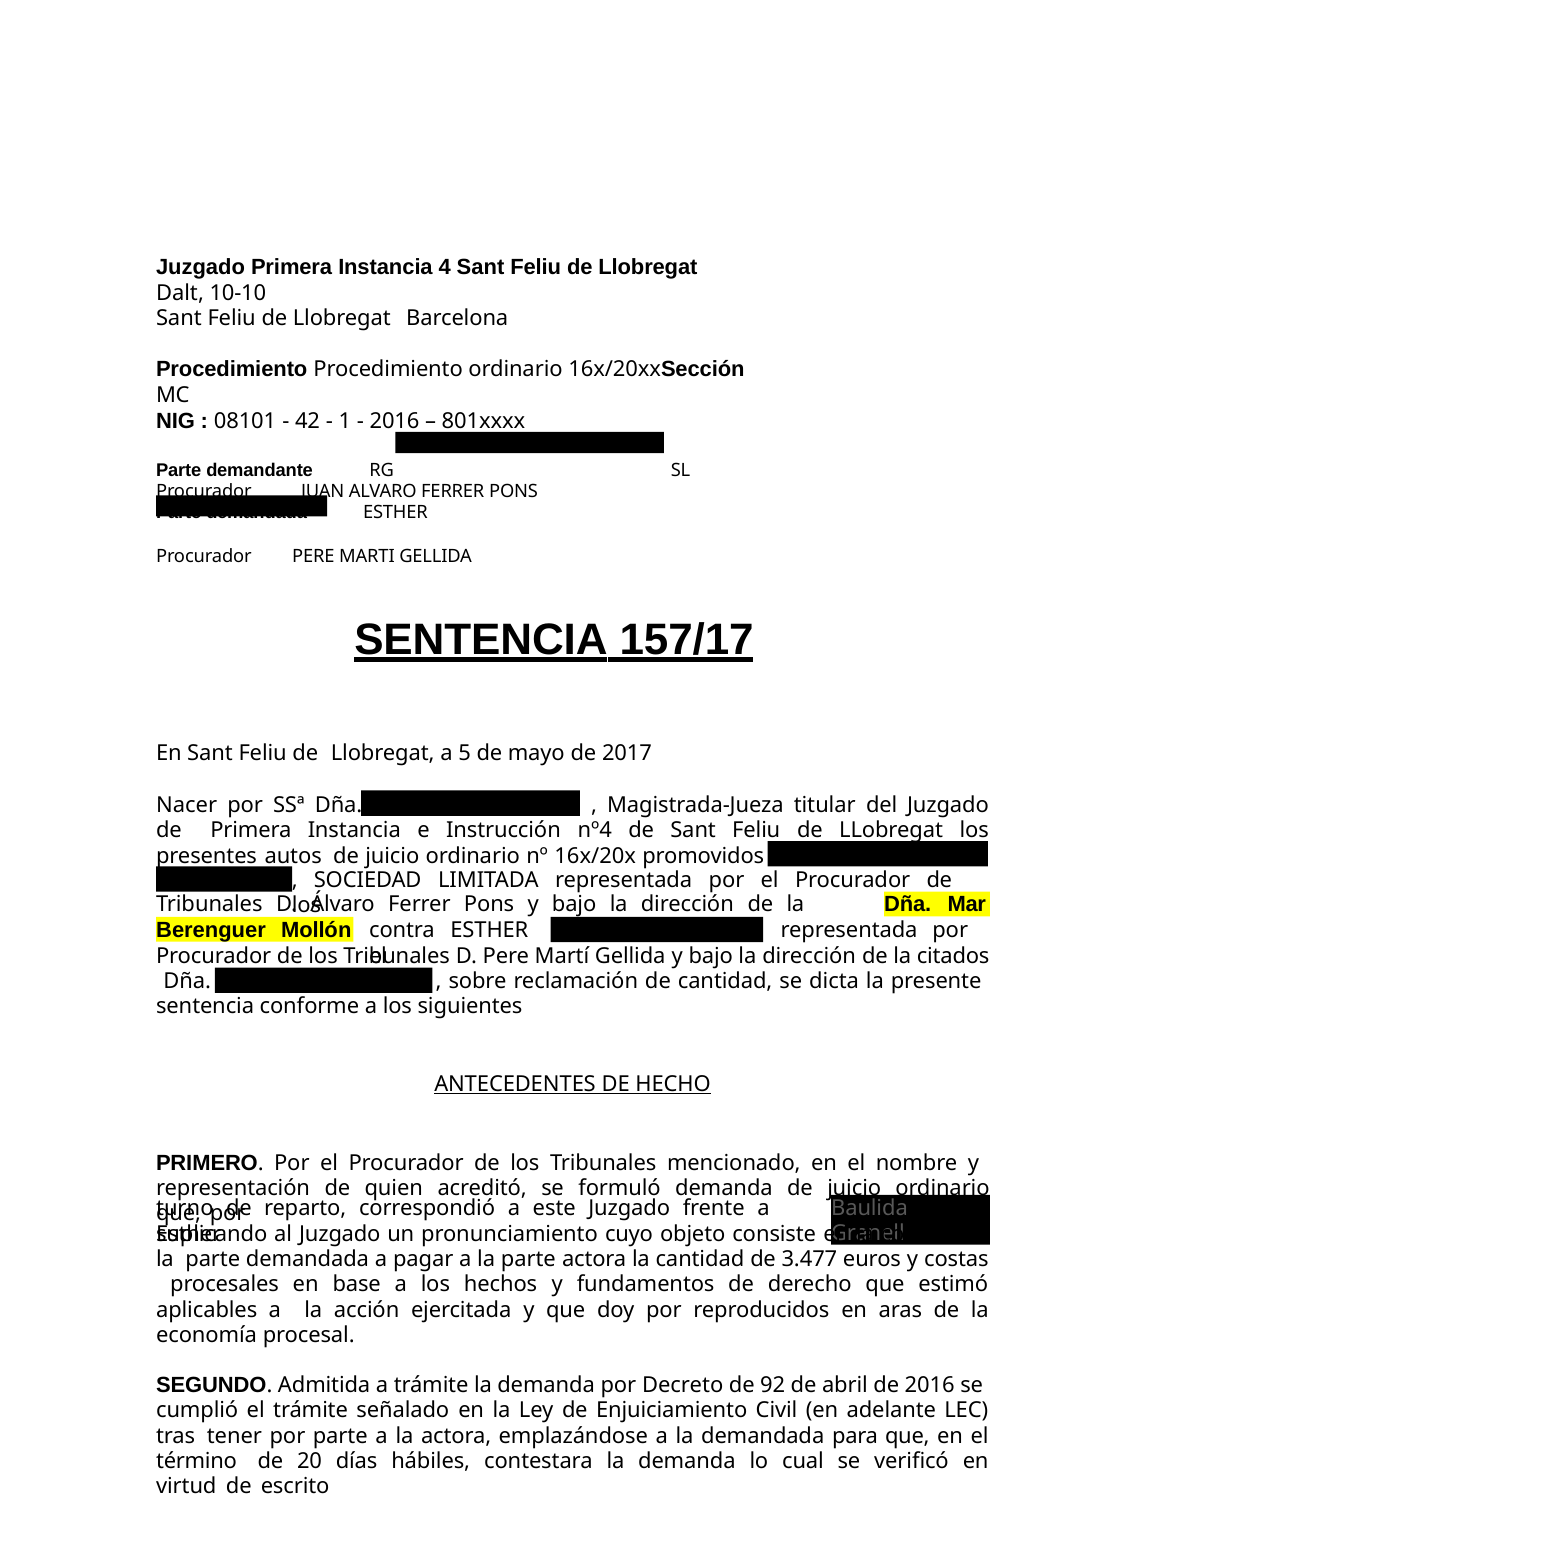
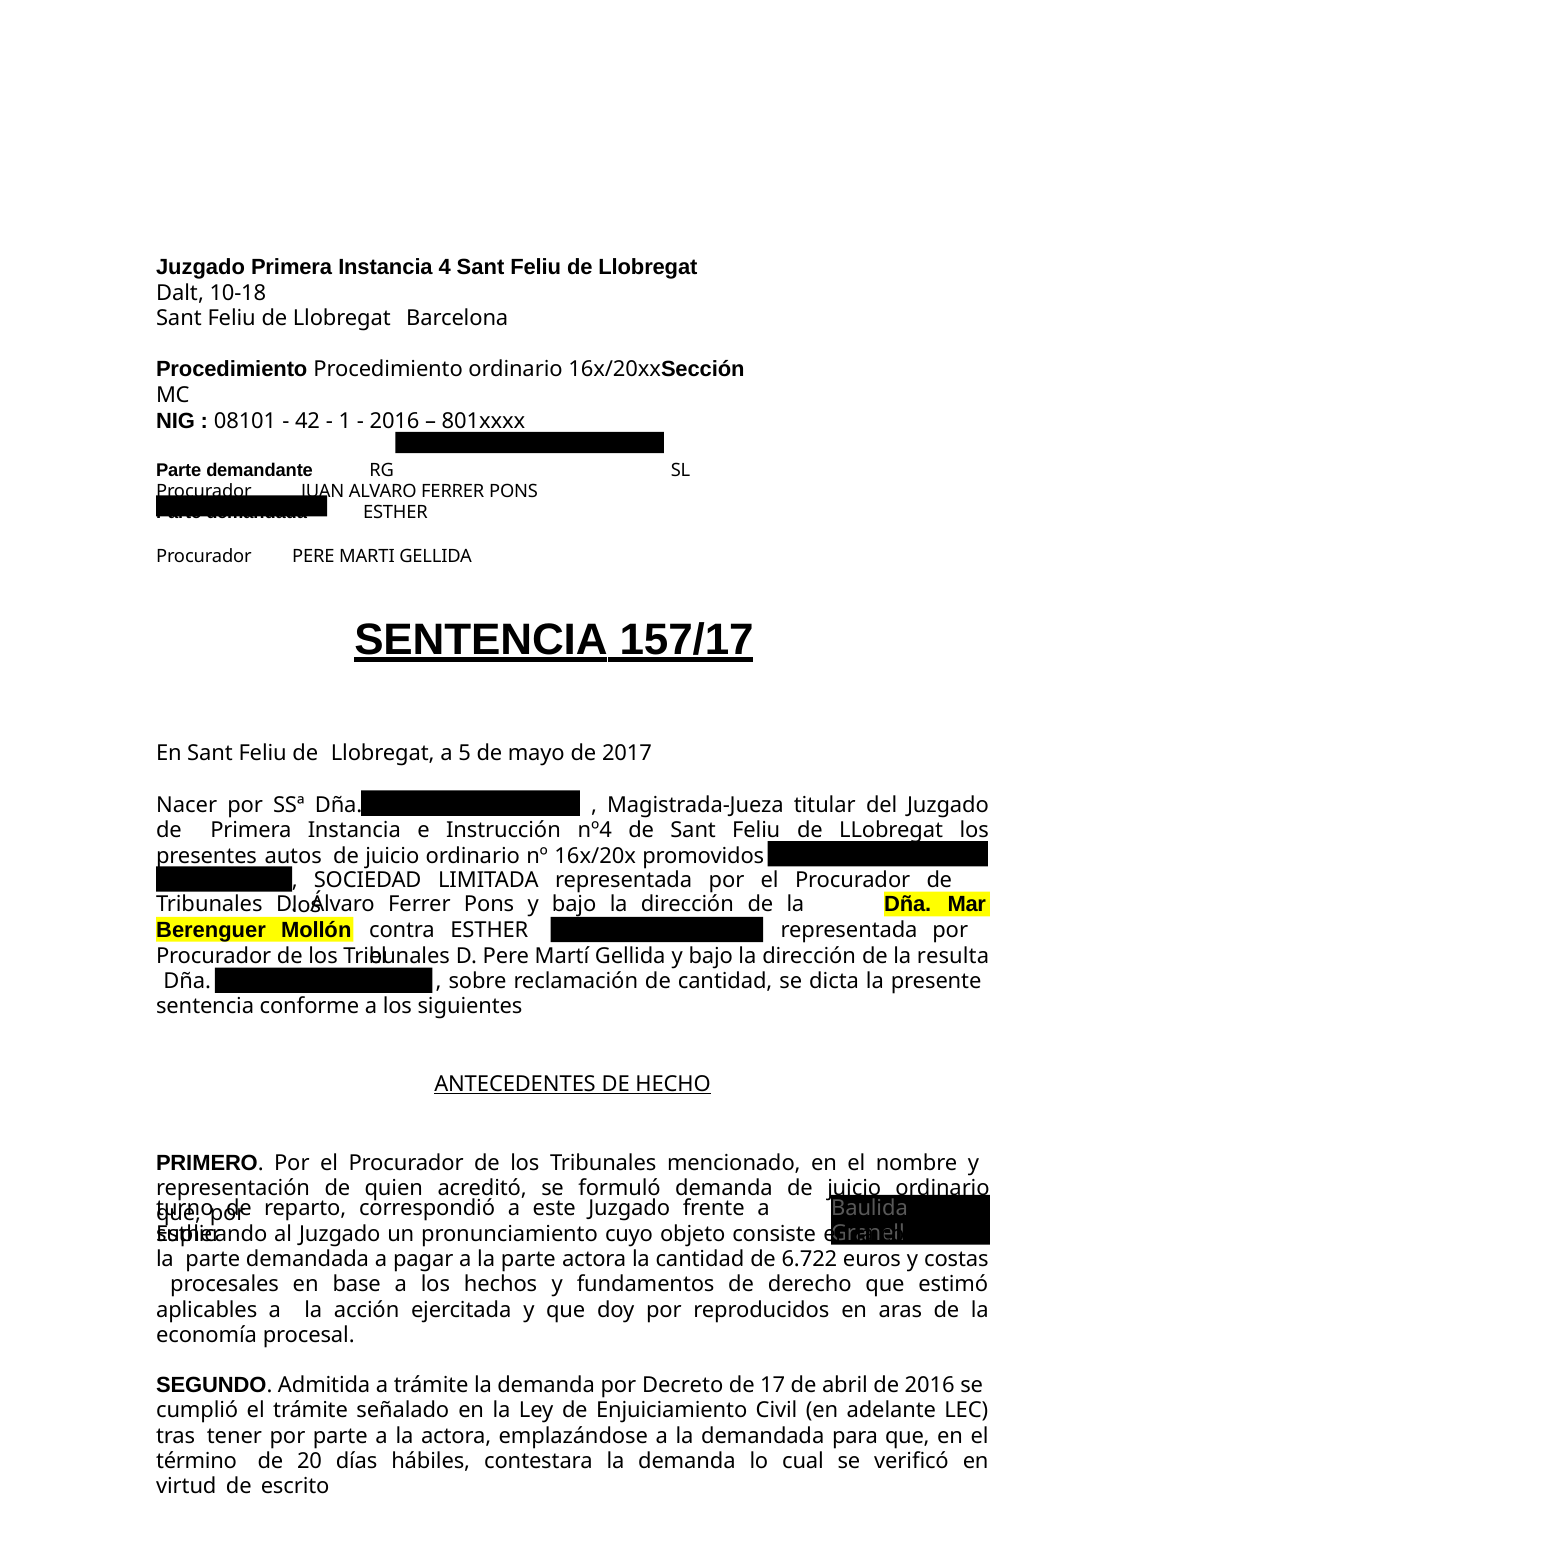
10-10: 10-10 -> 10-18 (238, 293)
citados: citados -> resulta (953, 956)
3.477: 3.477 -> 6.722 (809, 1259)
92: 92 -> 17 (773, 1386)
